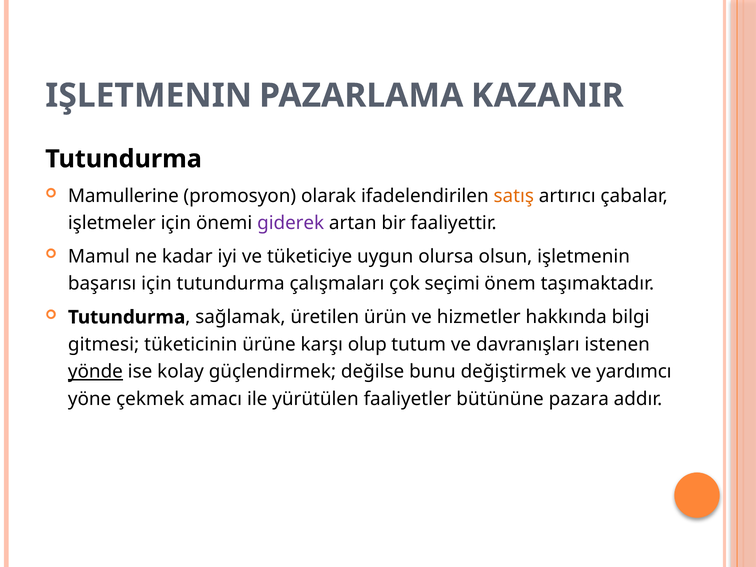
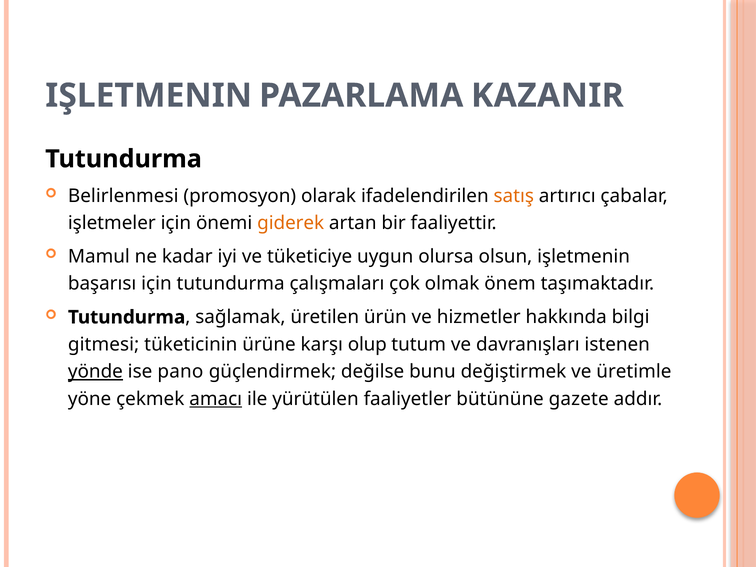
Mamullerine: Mamullerine -> Belirlenmesi (123, 196)
giderek colour: purple -> orange (291, 223)
seçimi: seçimi -> olmak (452, 284)
kolay: kolay -> pano (180, 372)
yardımcı: yardımcı -> üretimle (634, 372)
amacı underline: none -> present (216, 399)
pazara: pazara -> gazete (579, 399)
